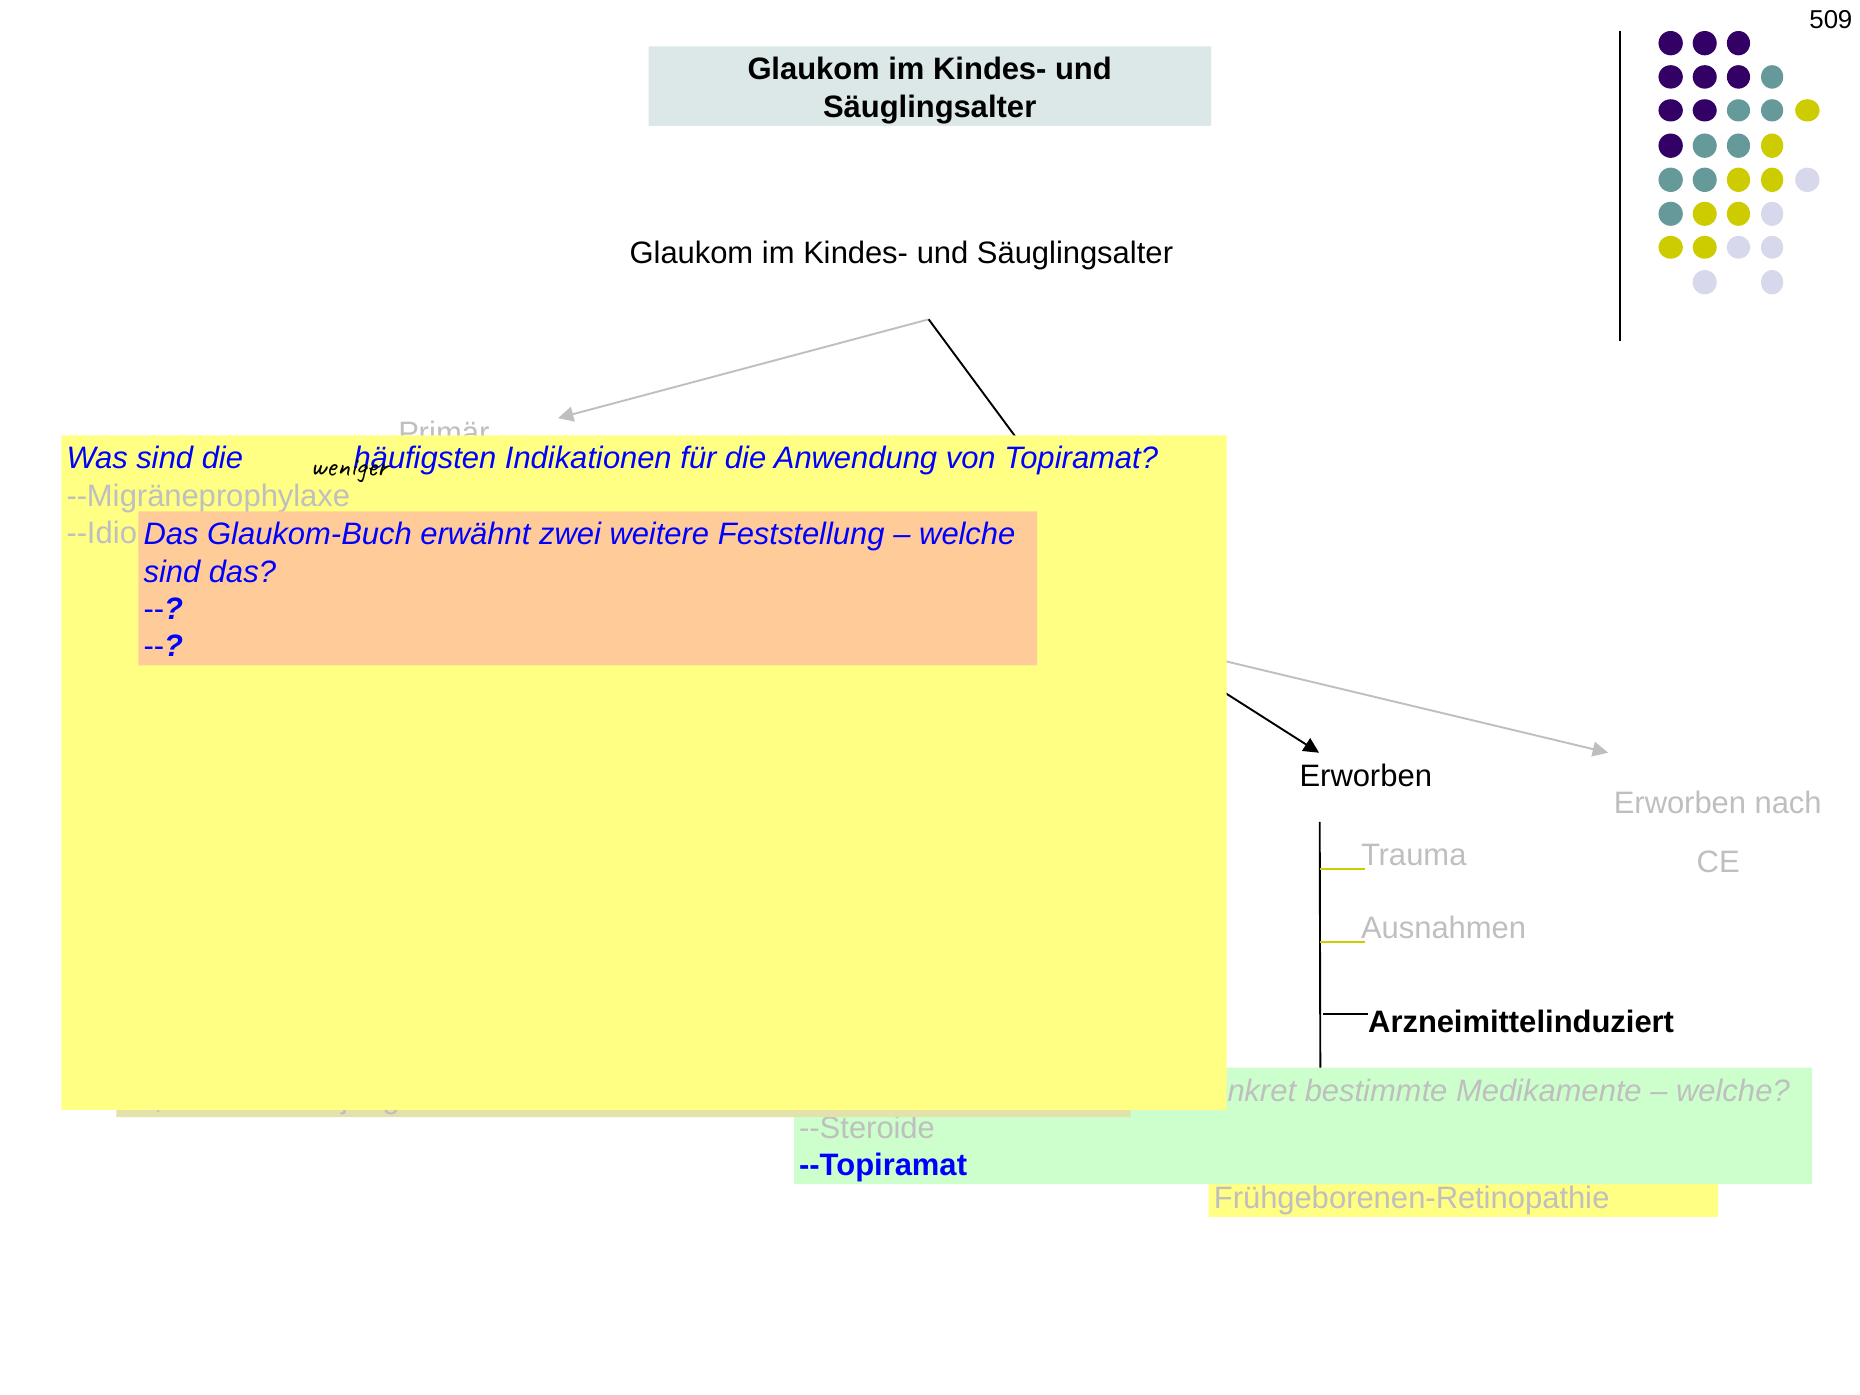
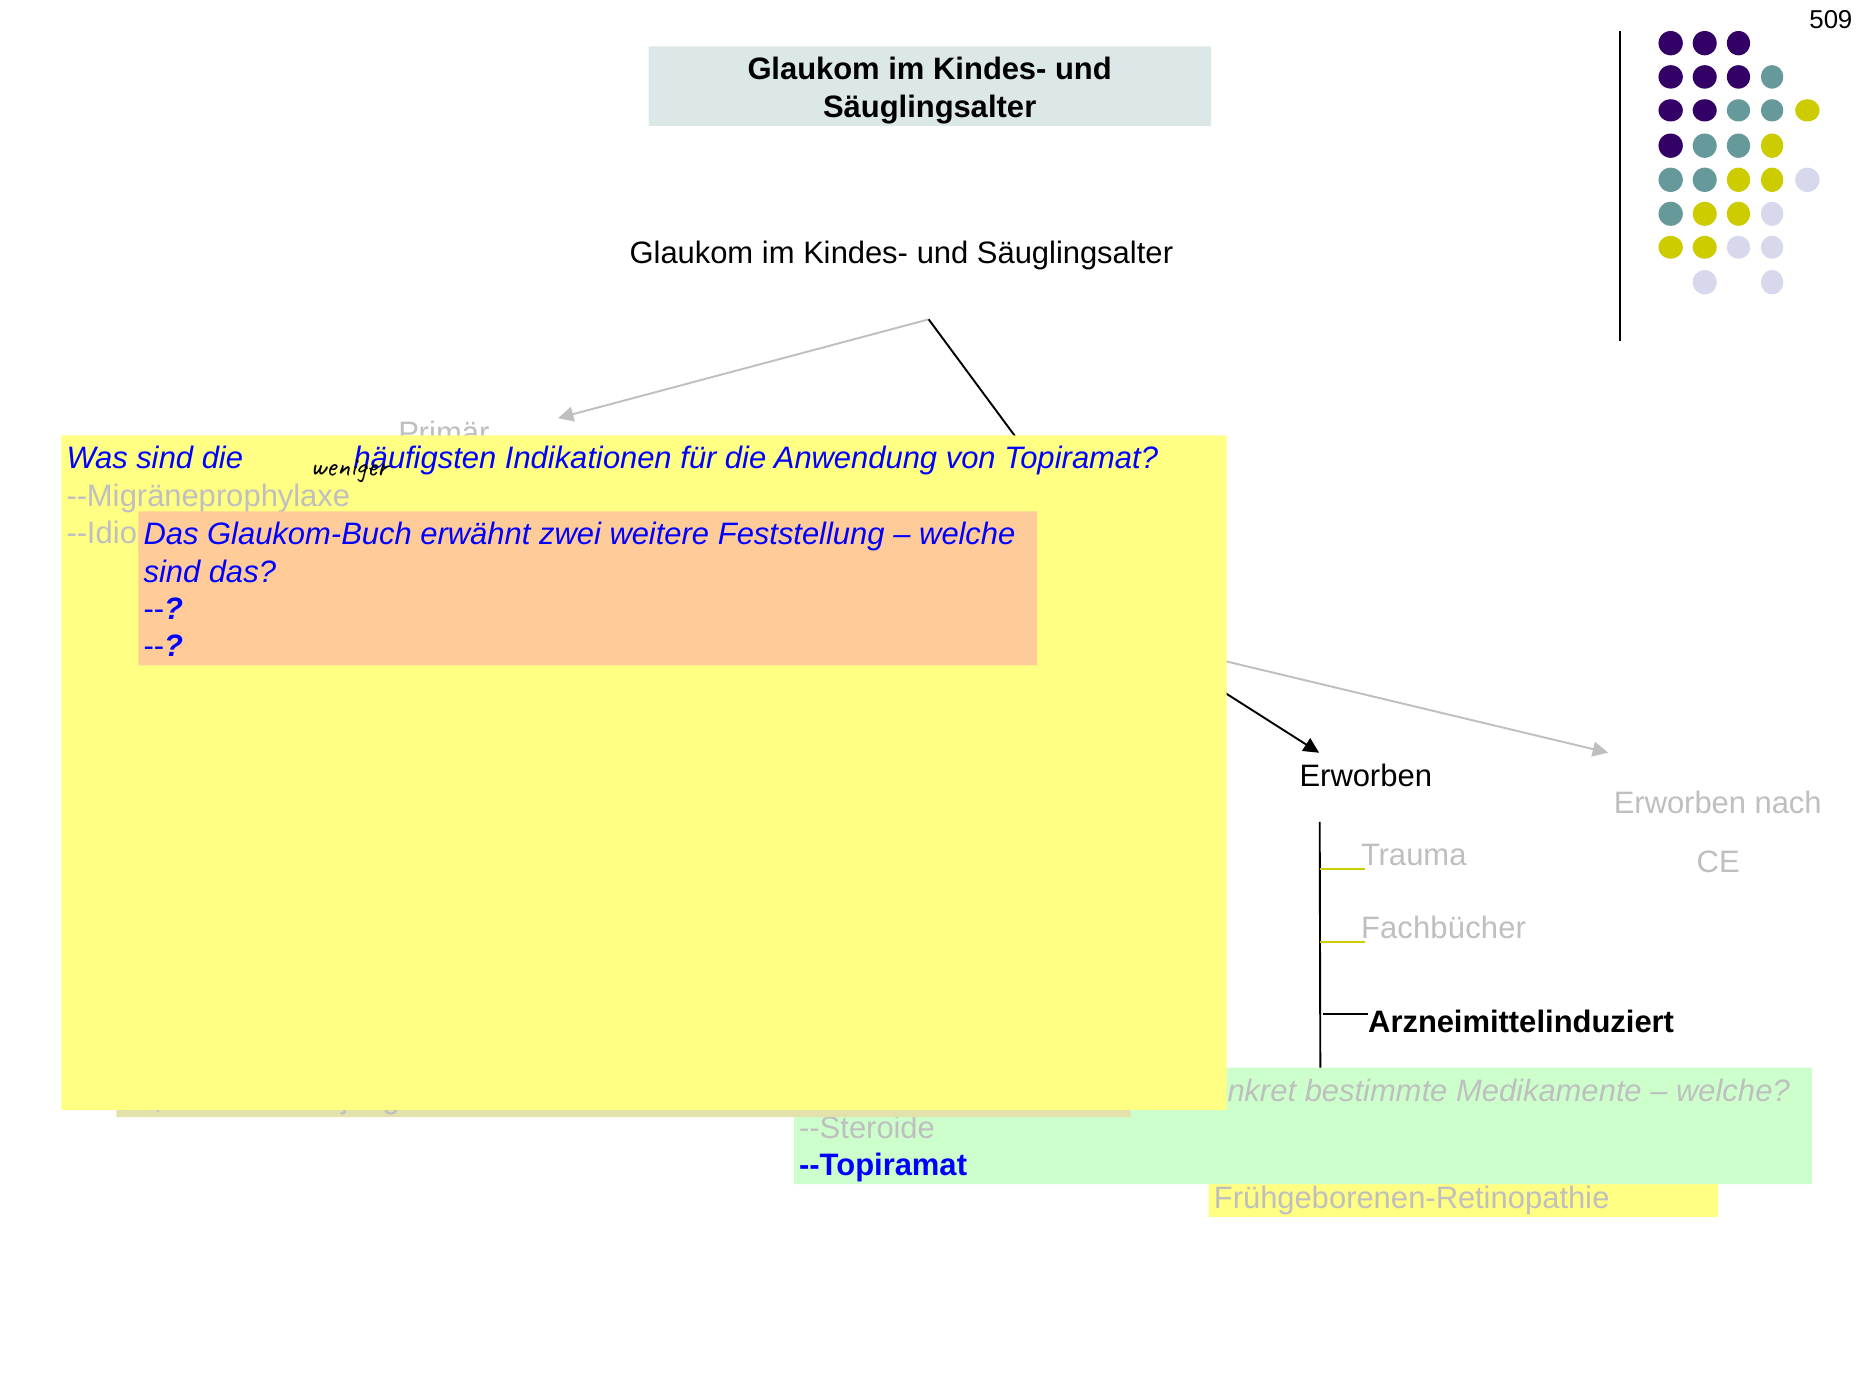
Ausnahmen: Ausnahmen -> Fachbücher (1444, 928)
